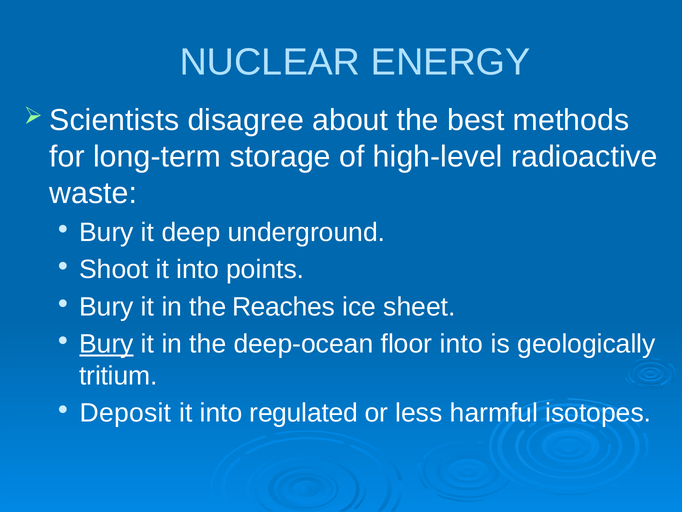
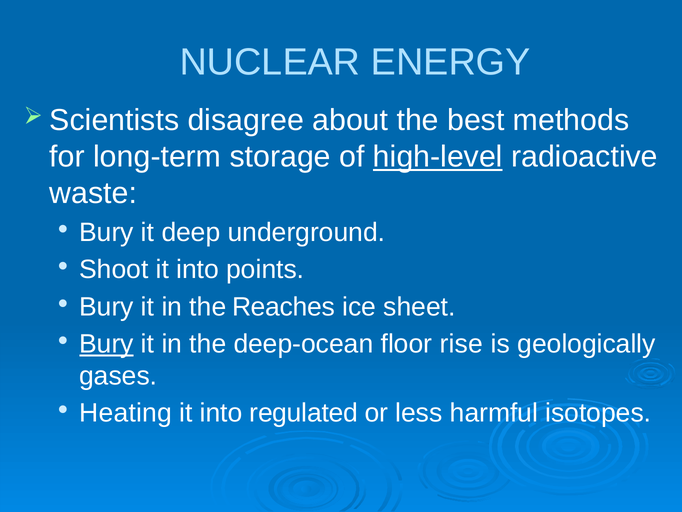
high-level underline: none -> present (438, 157)
floor into: into -> rise (461, 344)
tritium: tritium -> gases (118, 376)
Deposit: Deposit -> Heating (126, 413)
